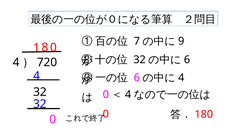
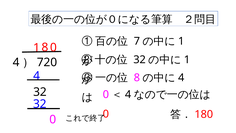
9: 9 -> 1 (181, 41)
6: 6 -> 1 (187, 59)
6: 6 -> 8 (137, 78)
